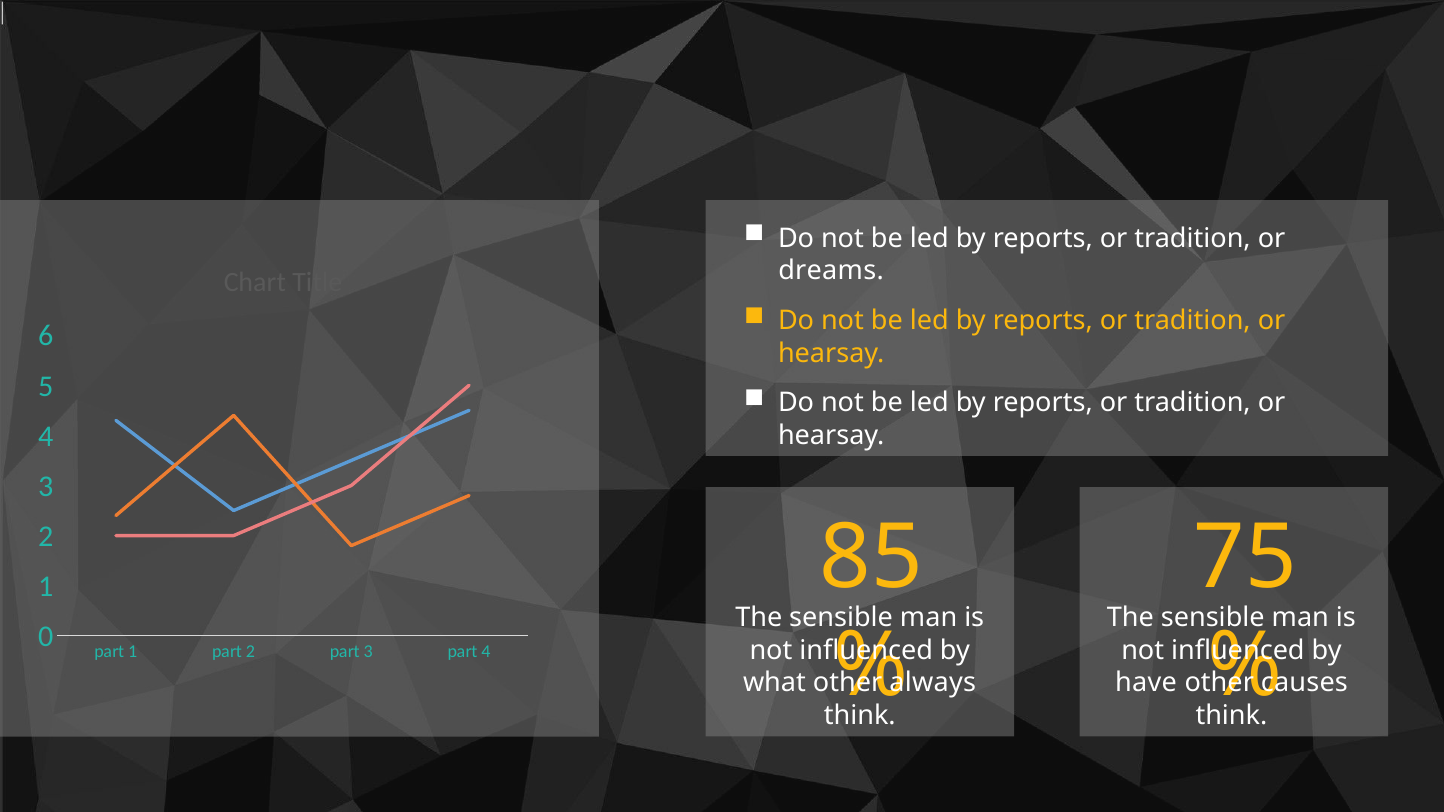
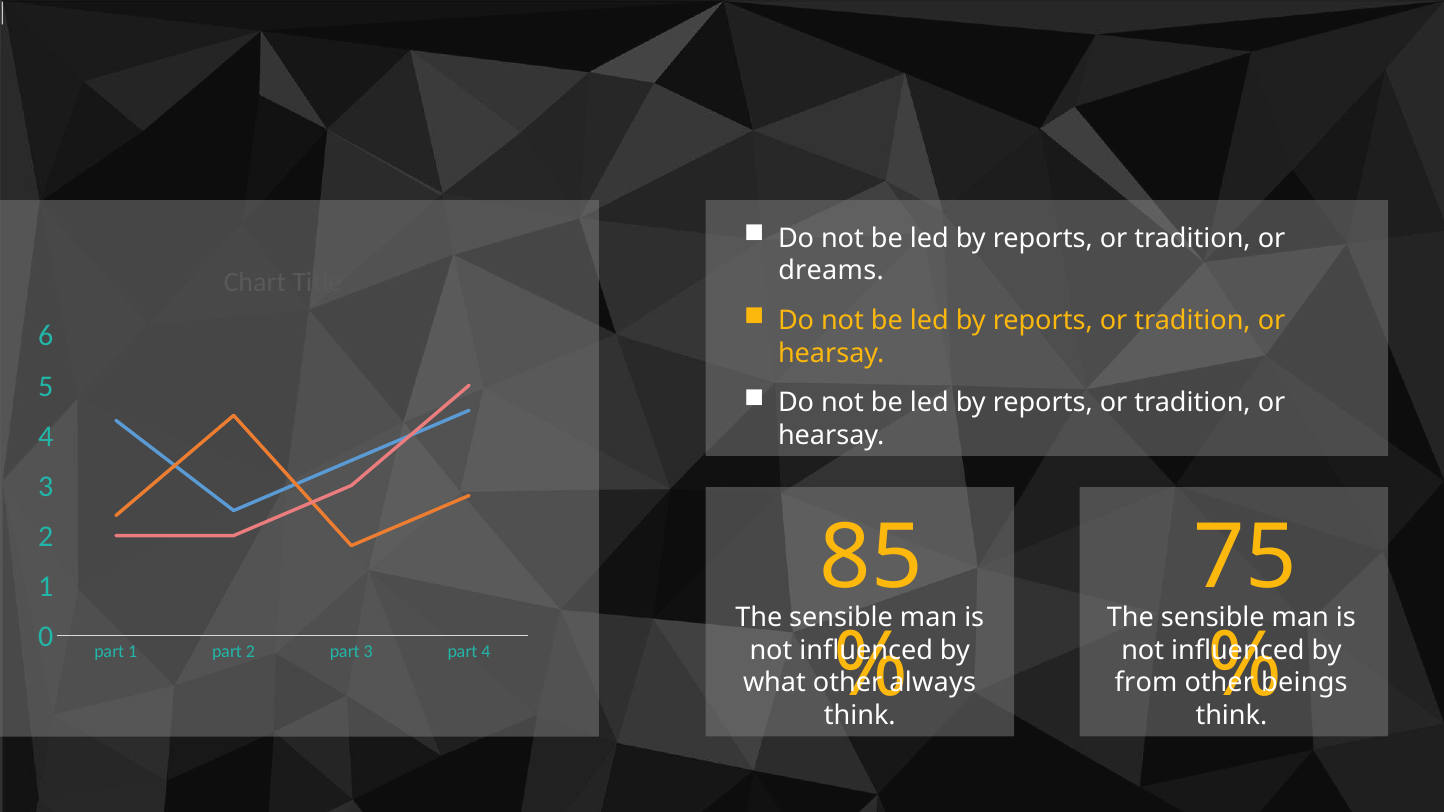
have: have -> from (1146, 683)
causes: causes -> beings (1304, 683)
